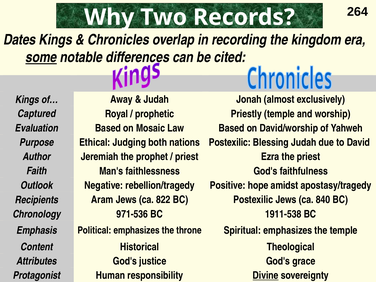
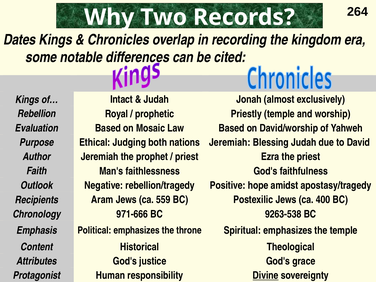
some underline: present -> none (41, 57)
Away: Away -> Intact (122, 99)
Captured: Captured -> Rebellion (37, 114)
nations Postexilic: Postexilic -> Jeremiah (230, 142)
822: 822 -> 559 (163, 200)
840: 840 -> 400 (323, 200)
971-536: 971-536 -> 971-666 (132, 214)
1911-538: 1911-538 -> 9263-538 (283, 214)
